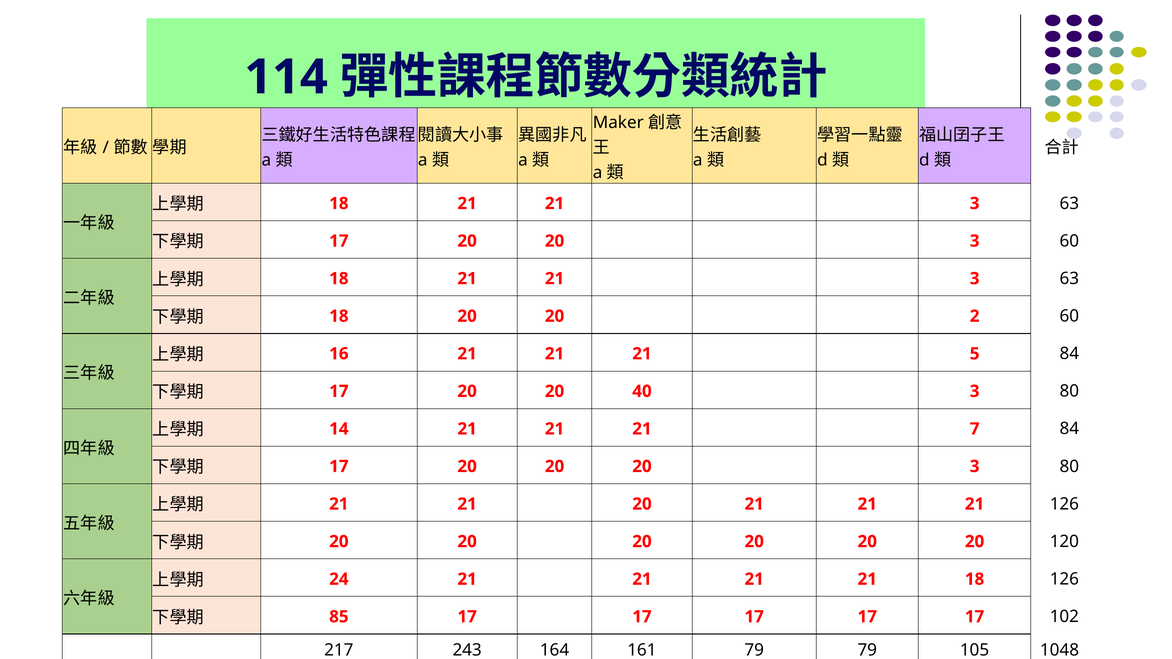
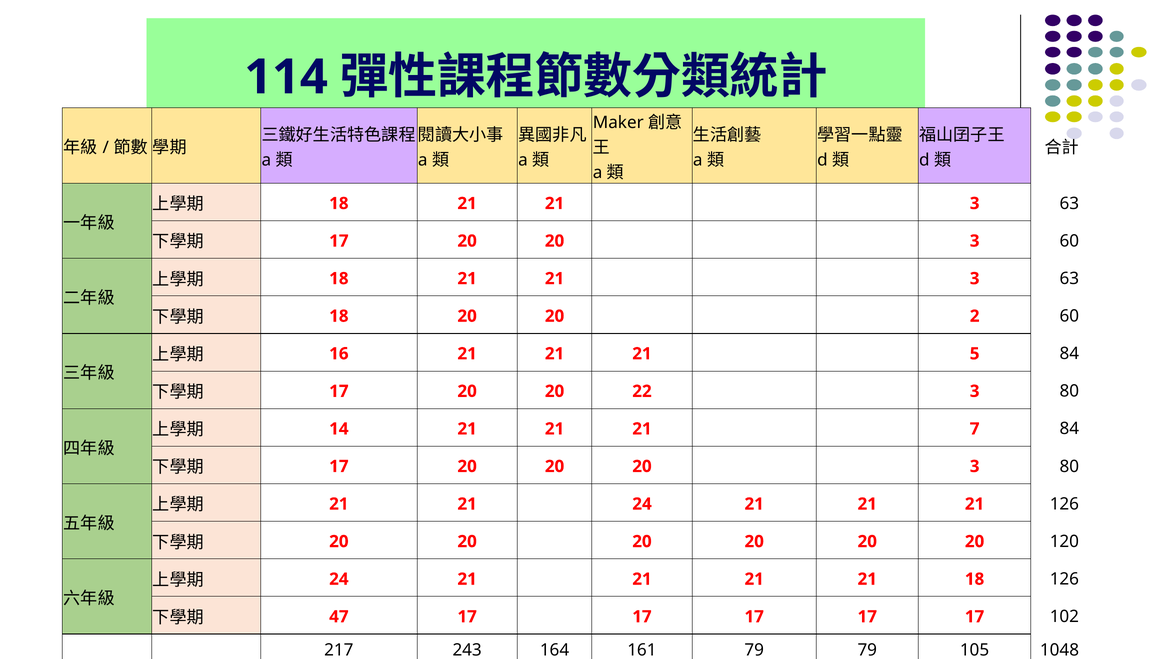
40: 40 -> 22 (642, 391)
21 20: 20 -> 24 (642, 504)
85: 85 -> 47 (339, 617)
